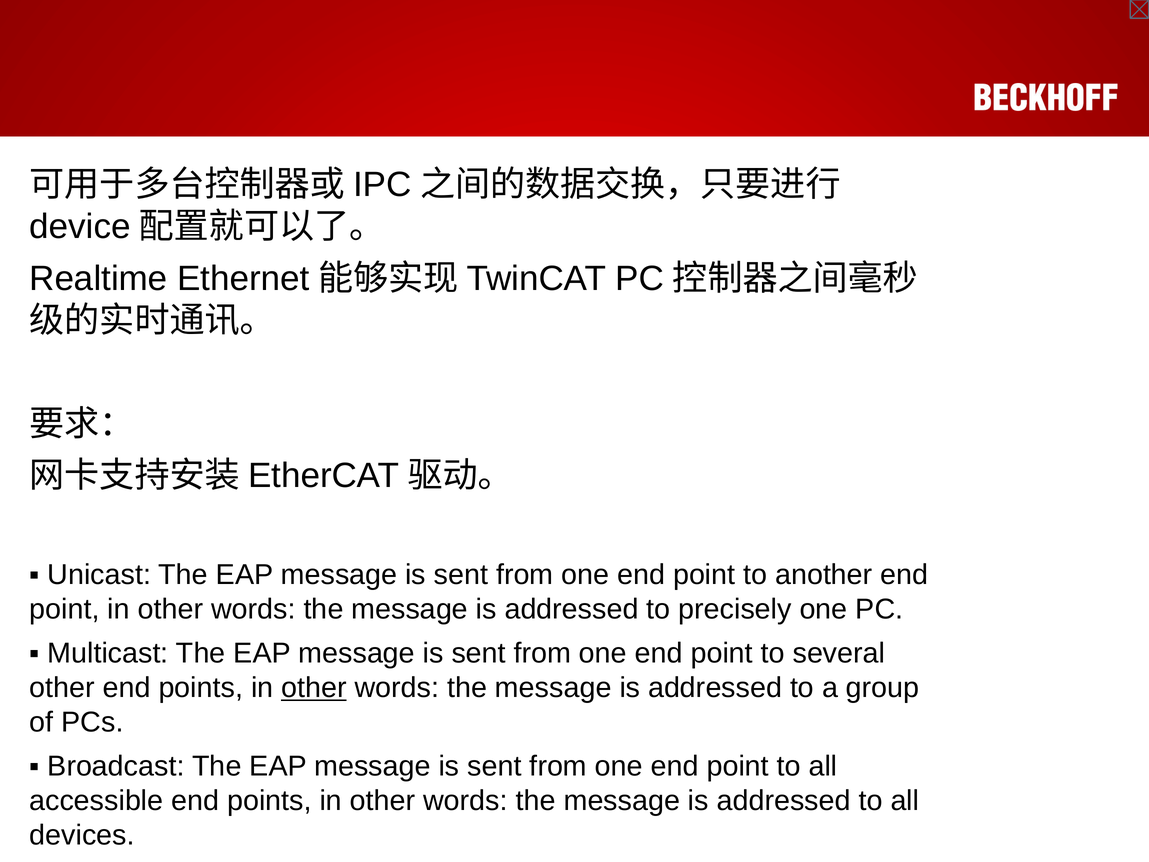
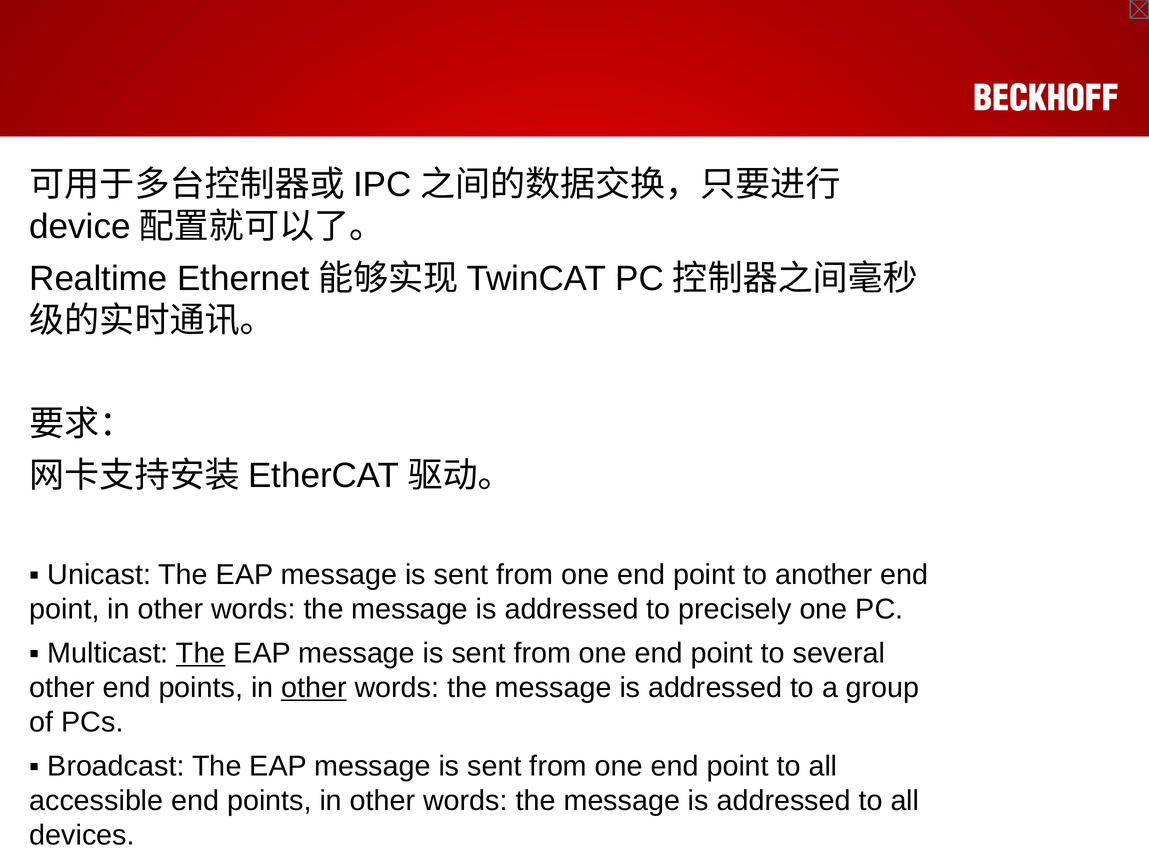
The underline: none -> present (201, 653)
